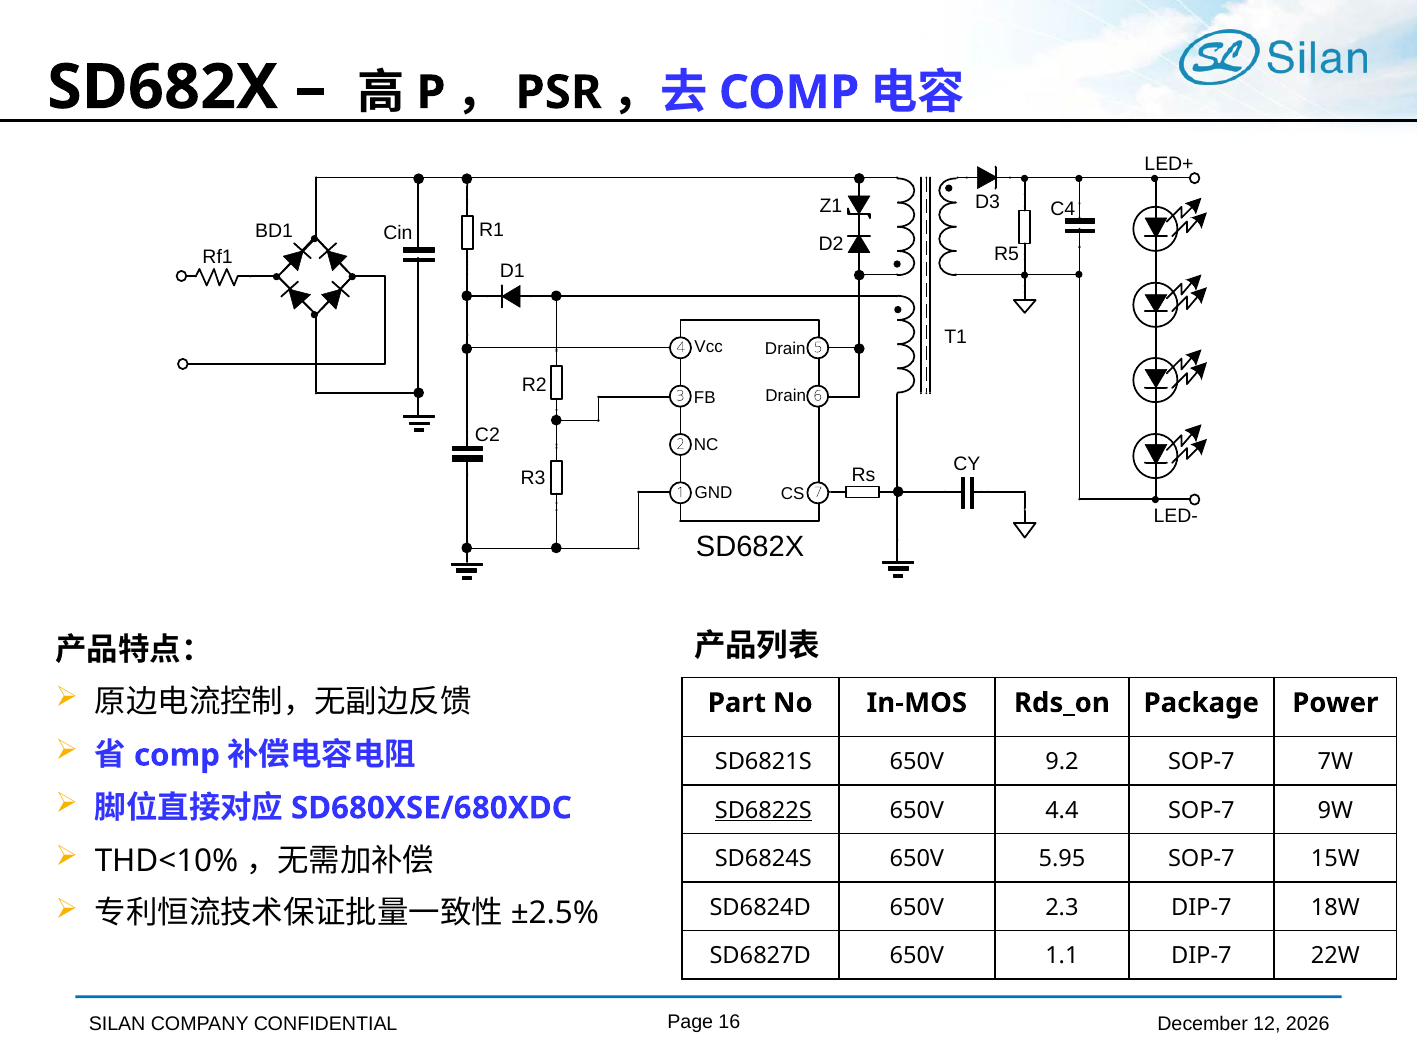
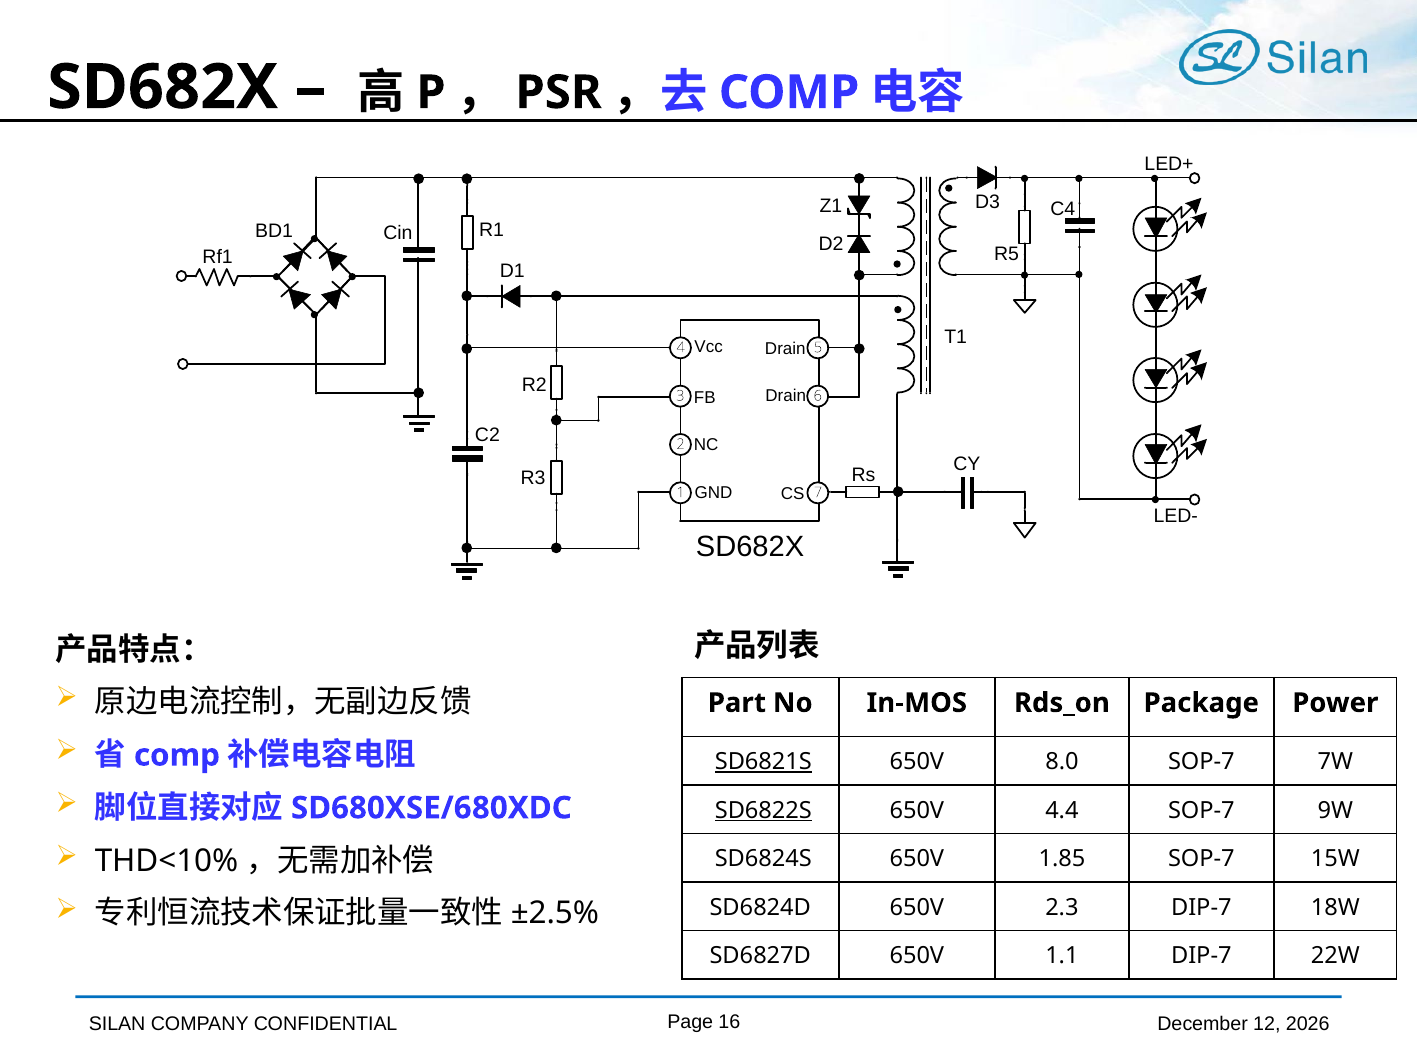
SD6821S underline: none -> present (763, 763)
9.2: 9.2 -> 8.0 (1062, 763)
5.95: 5.95 -> 1.85 (1062, 860)
